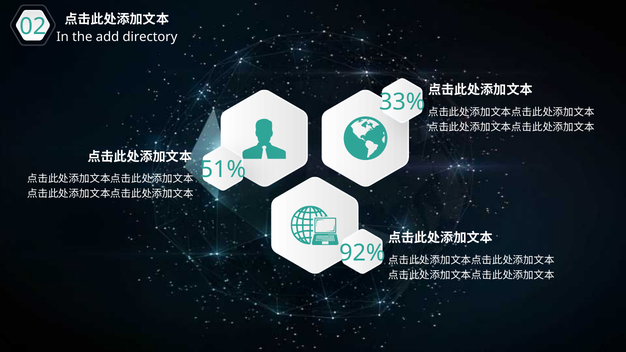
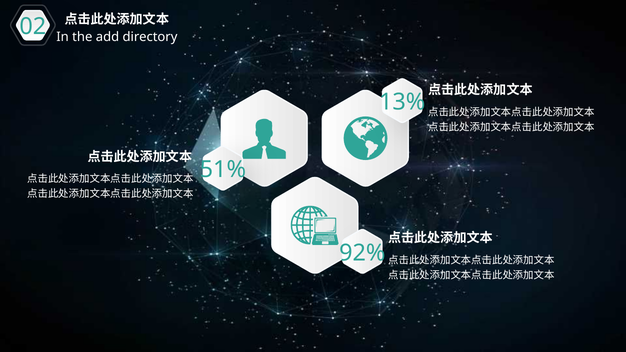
33%: 33% -> 13% (402, 102)
